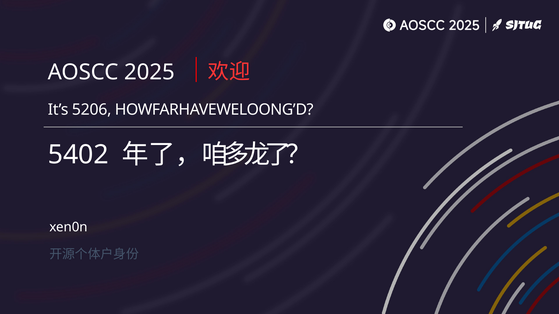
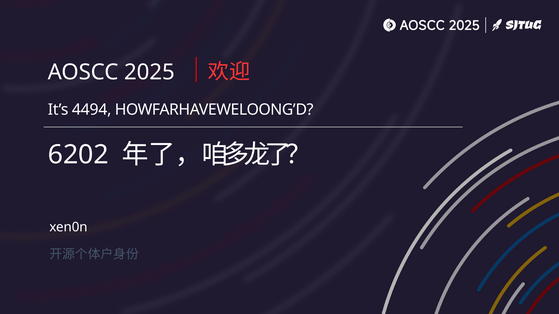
5206: 5206 -> 4494 (92, 110)
5402: 5402 -> 6202 (78, 155)
